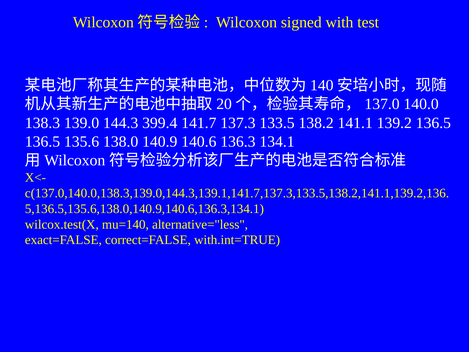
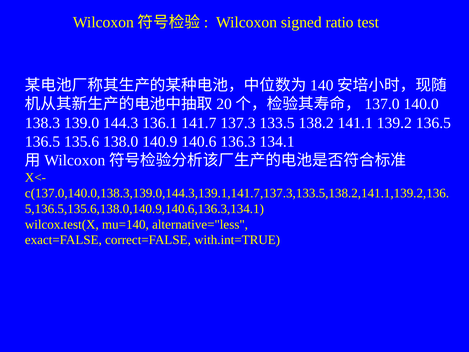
with: with -> ratio (340, 22)
399.4: 399.4 -> 136.1 (160, 123)
